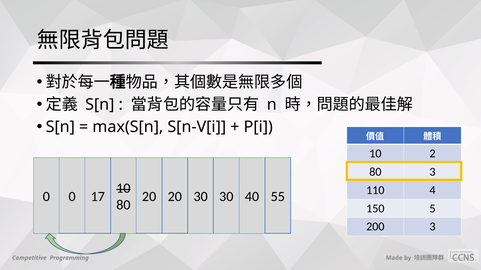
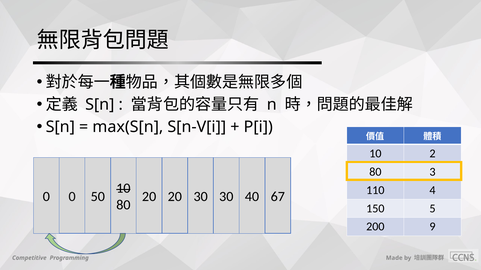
55: 55 -> 67 (278, 197)
17: 17 -> 50 (98, 197)
200 3: 3 -> 9 (433, 227)
